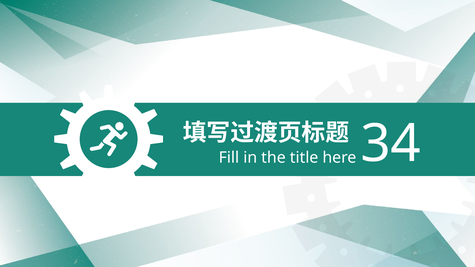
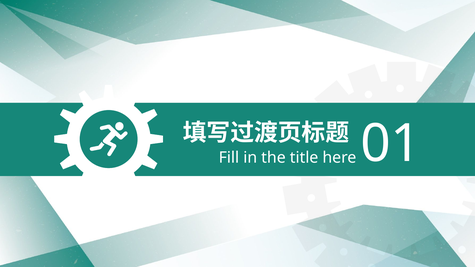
34: 34 -> 01 (391, 144)
